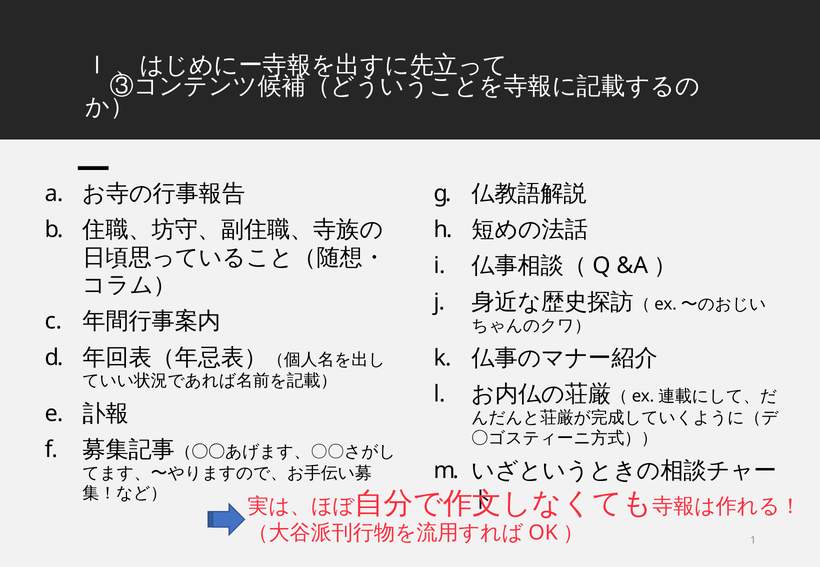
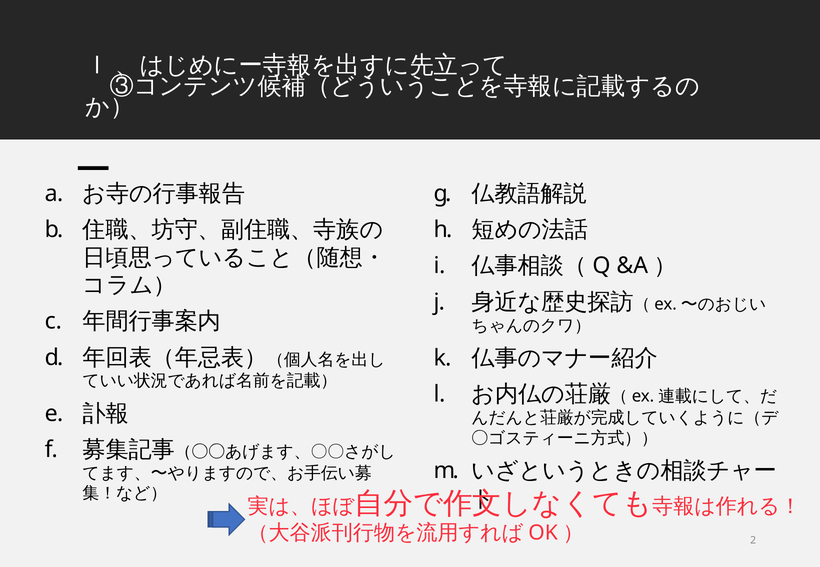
1: 1 -> 2 (753, 541)
